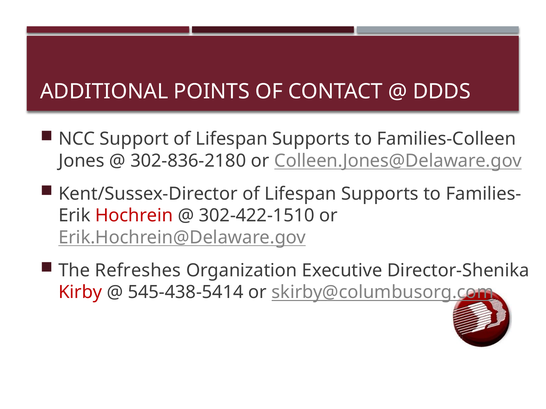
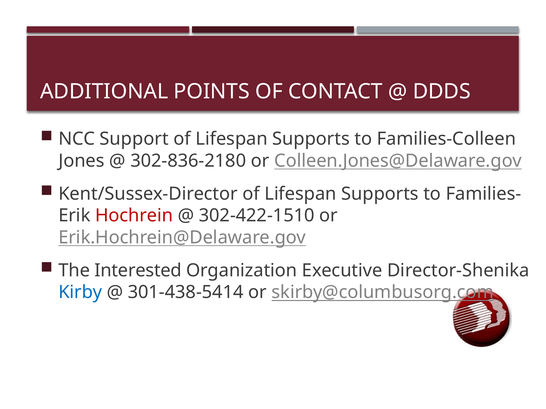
Refreshes: Refreshes -> Interested (138, 271)
Kirby colour: red -> blue (80, 293)
545-438-5414: 545-438-5414 -> 301-438-5414 (186, 293)
